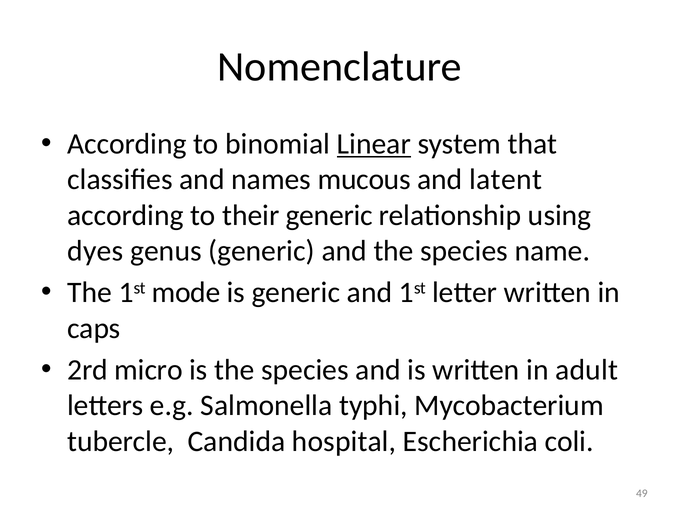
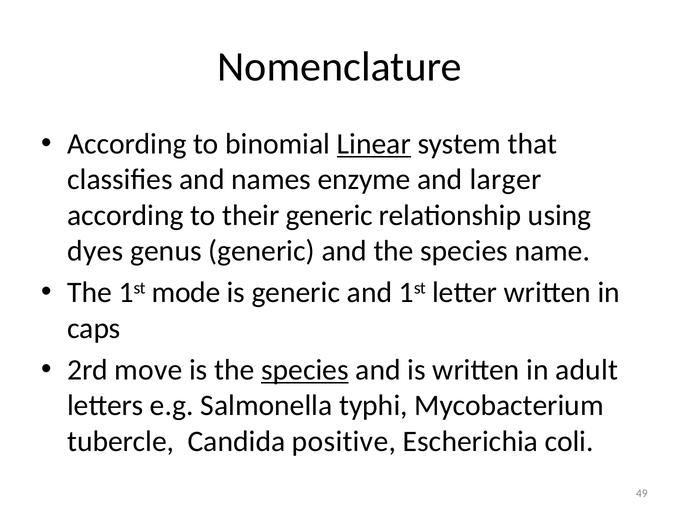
mucous: mucous -> enzyme (364, 180)
latent: latent -> larger (506, 180)
micro: micro -> move (148, 370)
species underline: none -> present (305, 370)
hospital: hospital -> positive (344, 441)
